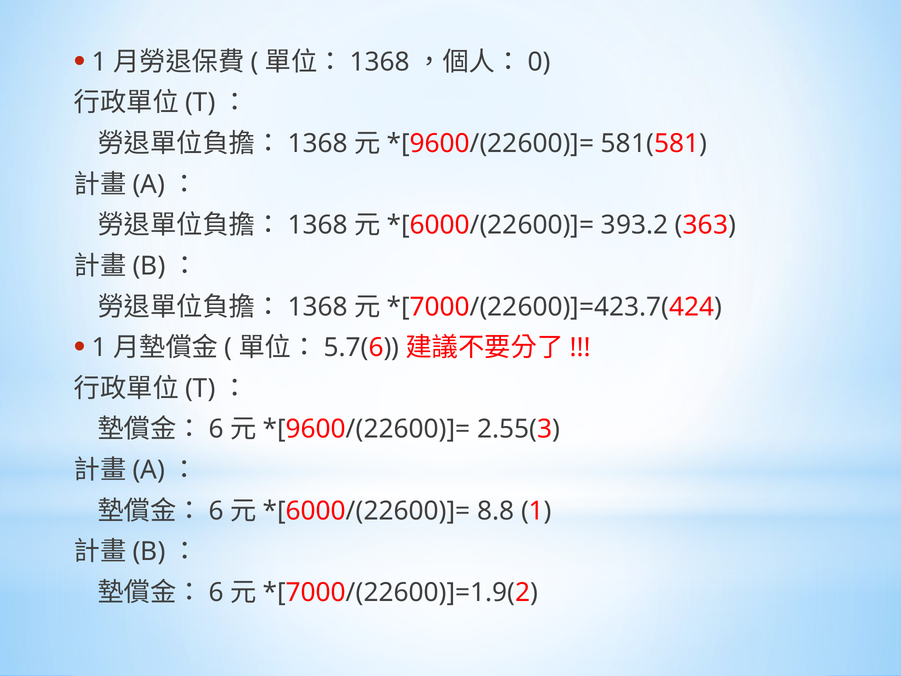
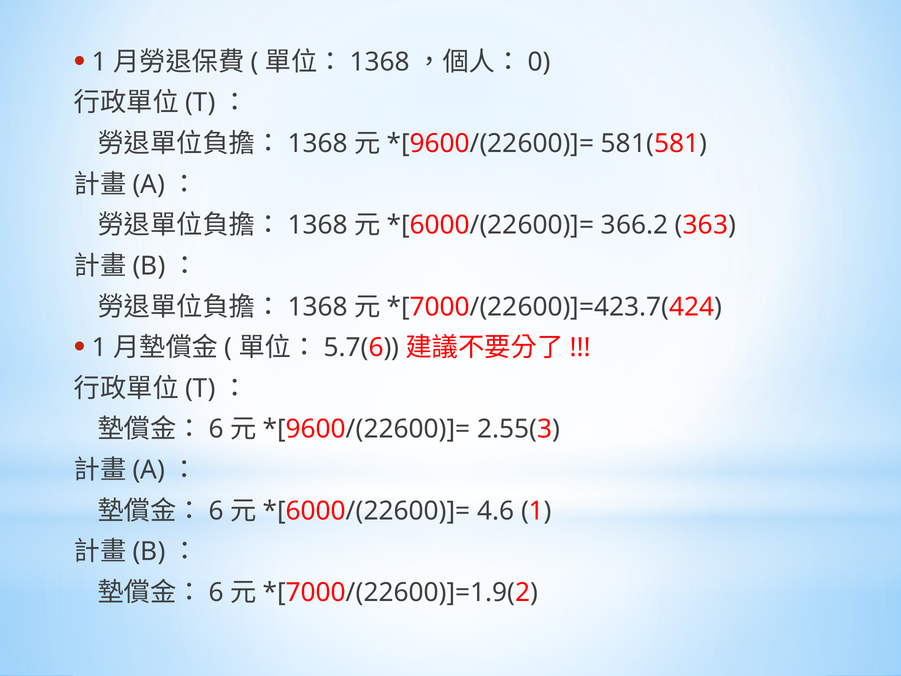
393.2: 393.2 -> 366.2 (635, 225)
8.8: 8.8 -> 4.6 (496, 511)
